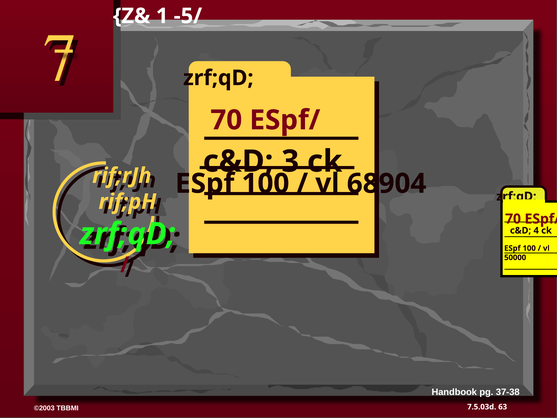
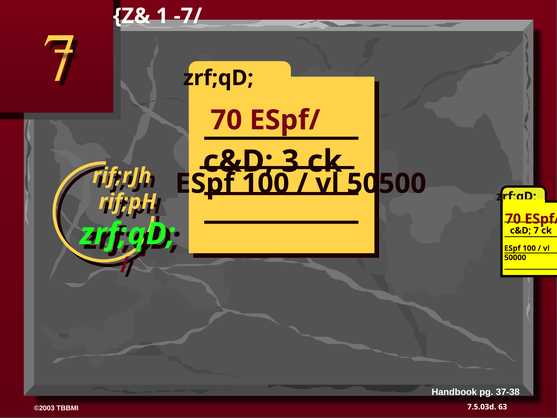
-5/: -5/ -> -7/ (188, 16)
68904: 68904 -> 50500 (387, 184)
c&D 4: 4 -> 7 (536, 230)
